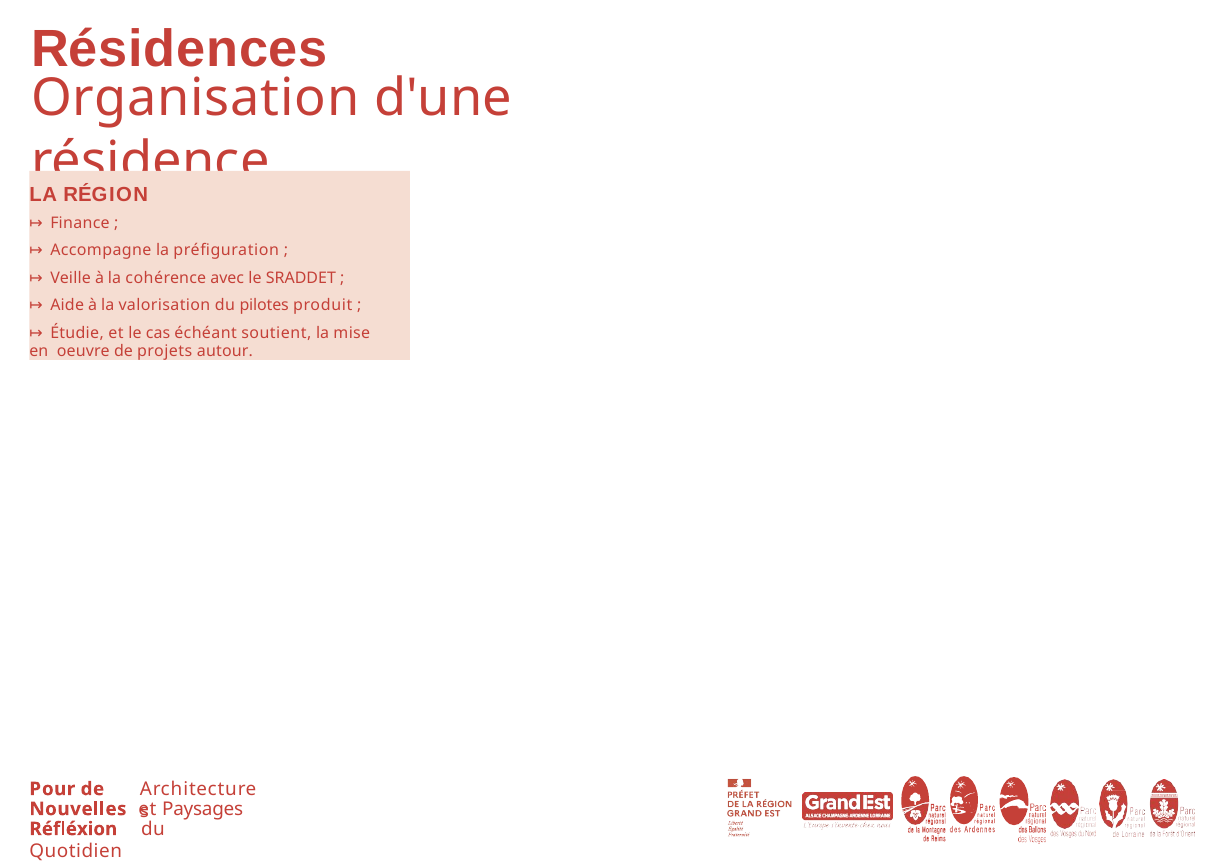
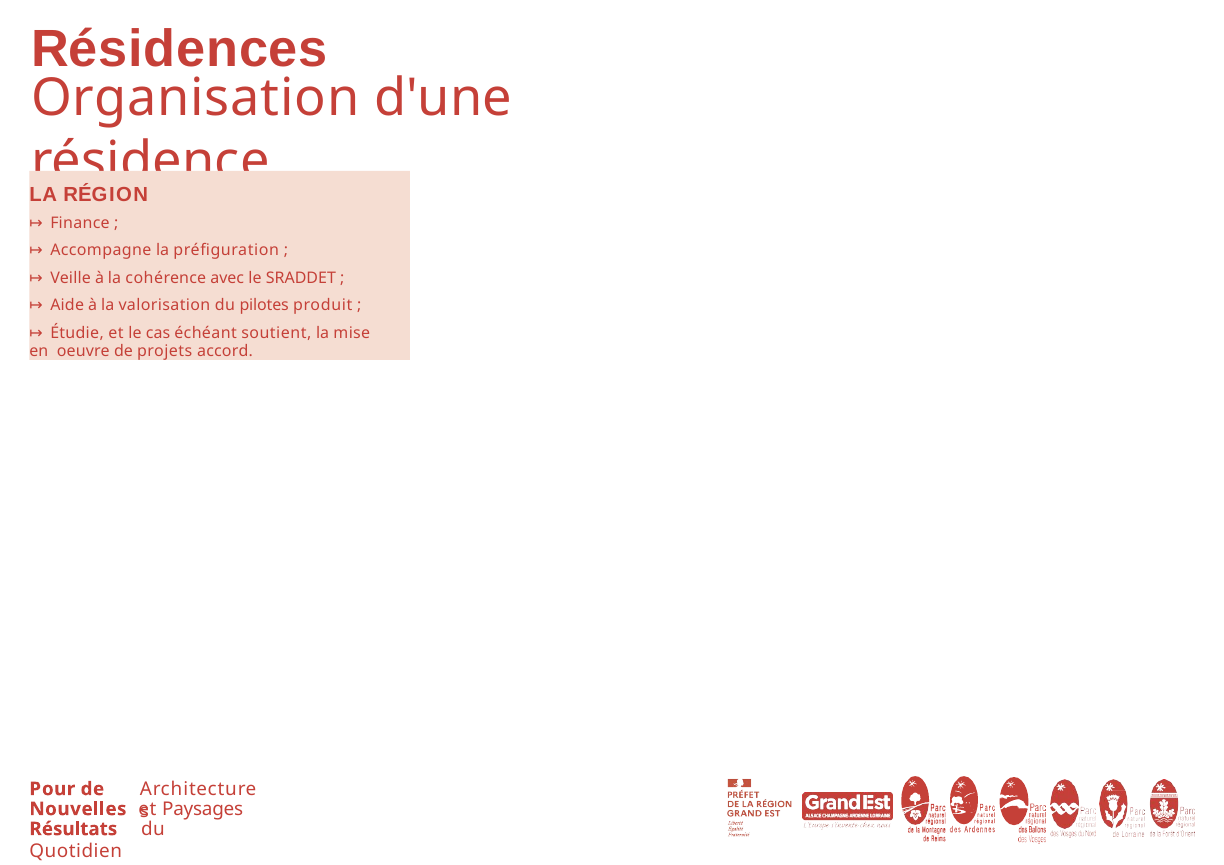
autour: autour -> accord (225, 351)
Réfléxion: Réfléxion -> Résultats (73, 829)
